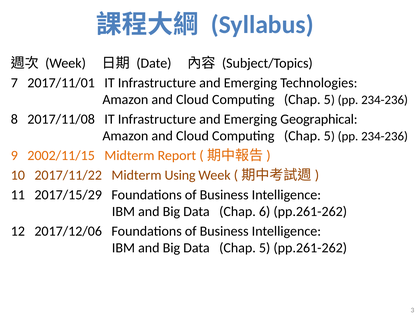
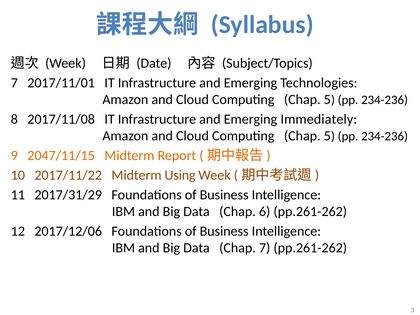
Geographical: Geographical -> Immediately (319, 119)
2002/11/15: 2002/11/15 -> 2047/11/15 (61, 156)
2017/15/29: 2017/15/29 -> 2017/31/29 (68, 195)
Data Chap 5: 5 -> 7 (265, 248)
